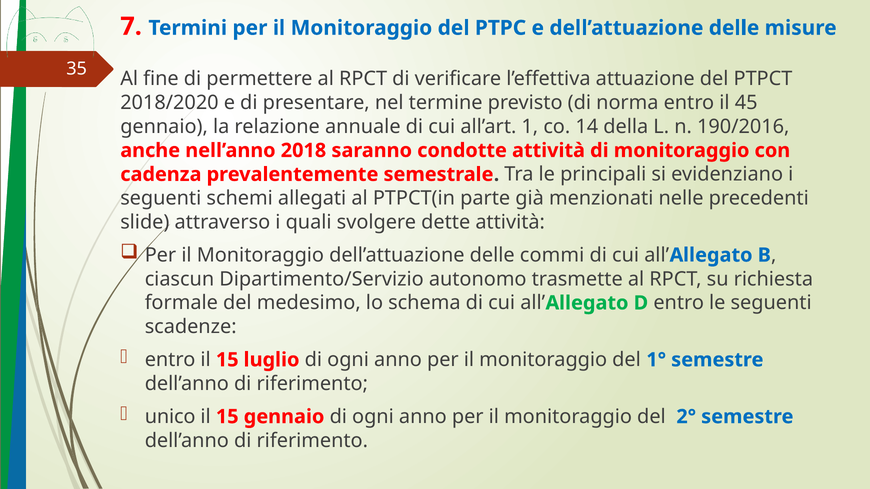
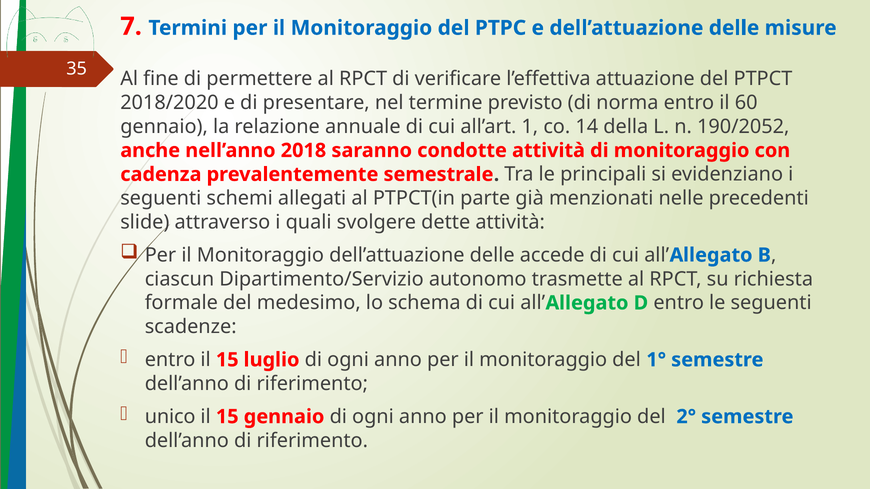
45: 45 -> 60 (746, 103)
190/2016: 190/2016 -> 190/2052 (743, 127)
commi: commi -> accede (552, 255)
